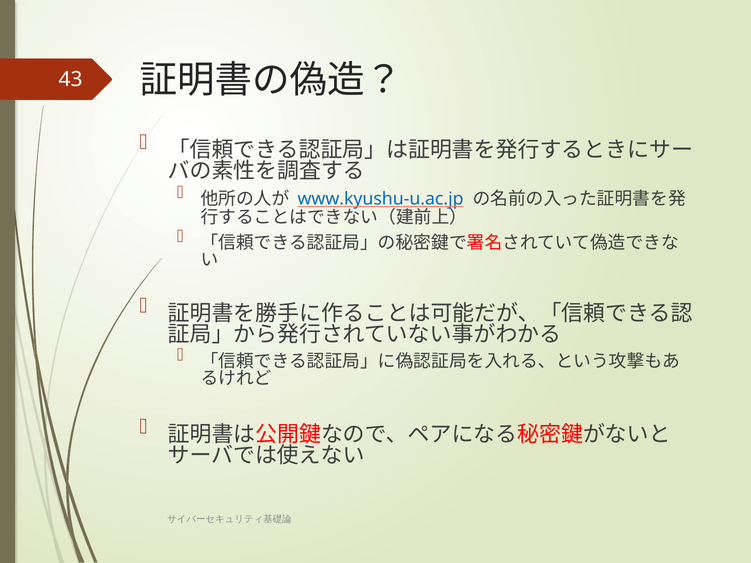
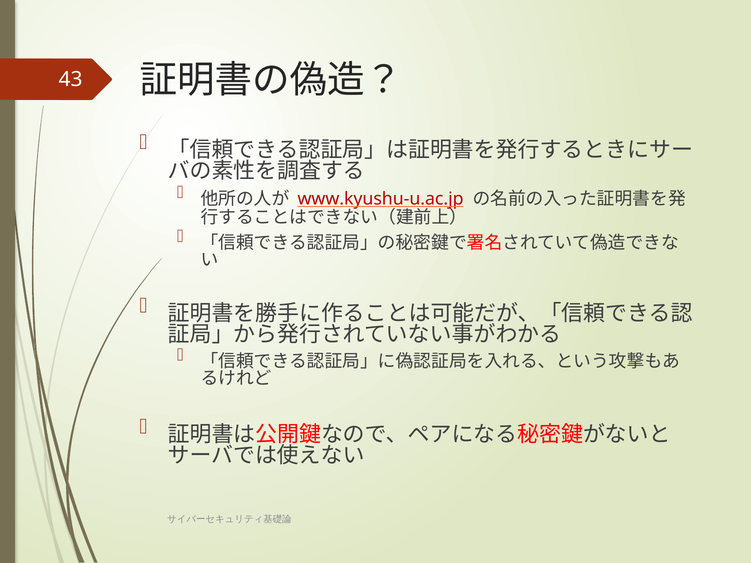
www.kyushu-u.ac.jp colour: blue -> red (381, 199)
